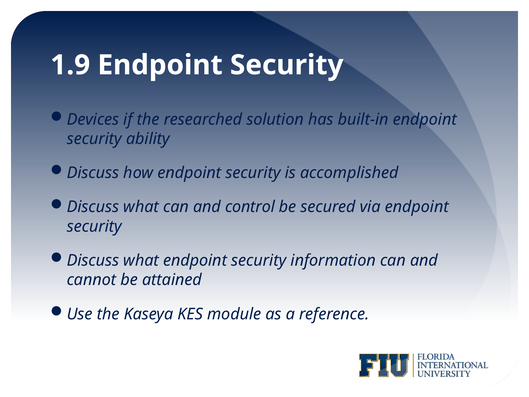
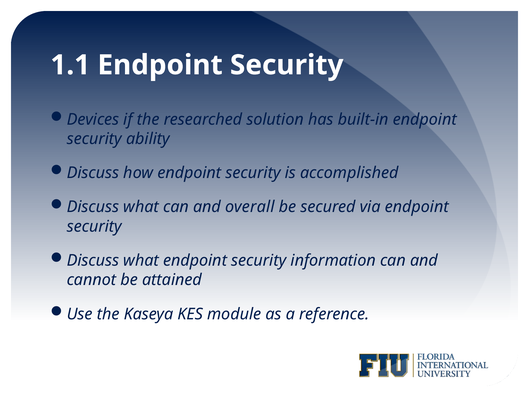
1.9: 1.9 -> 1.1 (70, 65)
control: control -> overall (250, 207)
